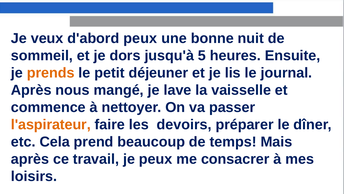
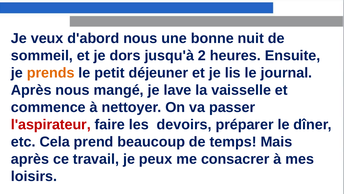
d'abord peux: peux -> nous (140, 38)
5: 5 -> 2 (202, 55)
l'aspirateur colour: orange -> red (51, 124)
